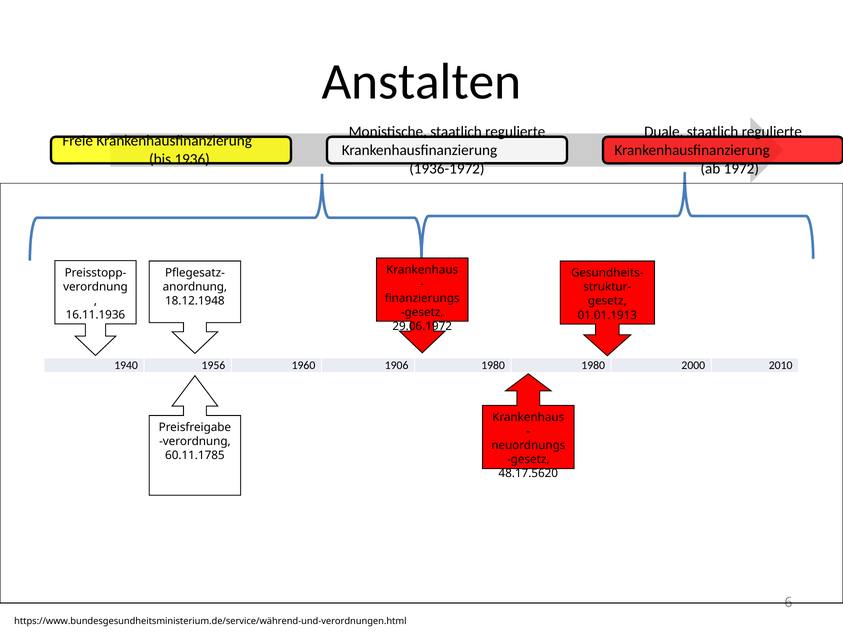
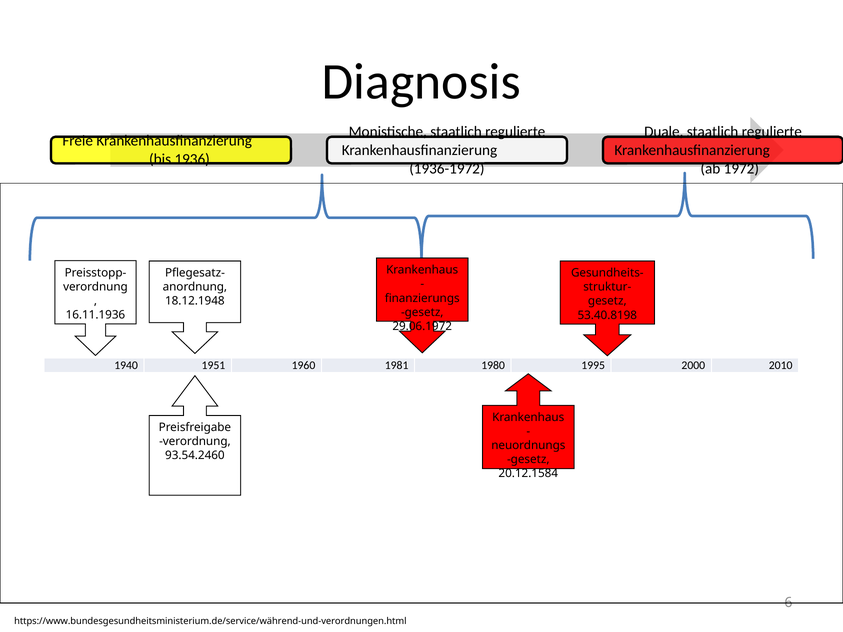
Anstalten: Anstalten -> Diagnosis (421, 82)
01.01.1913: 01.01.1913 -> 53.40.8198 (607, 315)
1956: 1956 -> 1951 (213, 365)
1906: 1906 -> 1981 (397, 365)
1980 1980: 1980 -> 1995 (593, 365)
60.11.1785: 60.11.1785 -> 93.54.2460 (195, 456)
48.17.5620: 48.17.5620 -> 20.12.1584 (528, 474)
